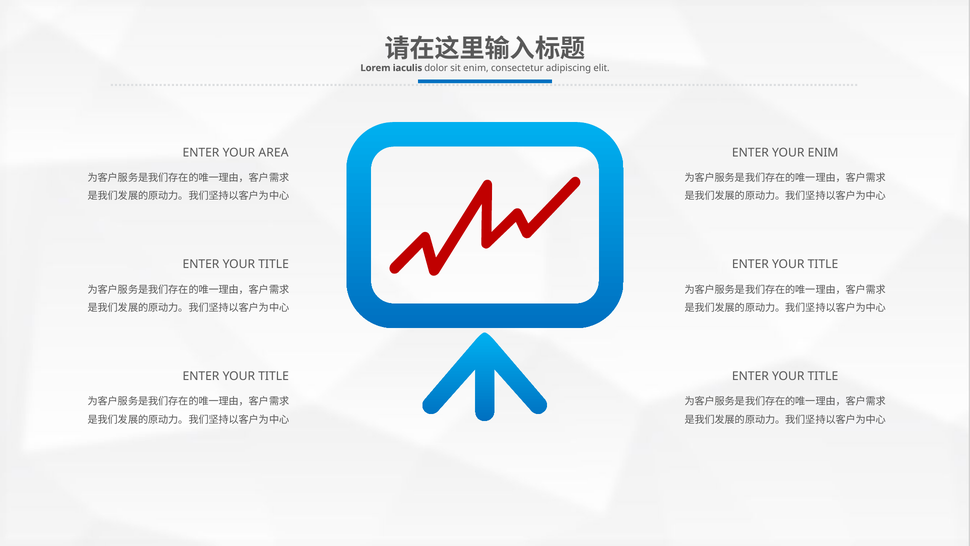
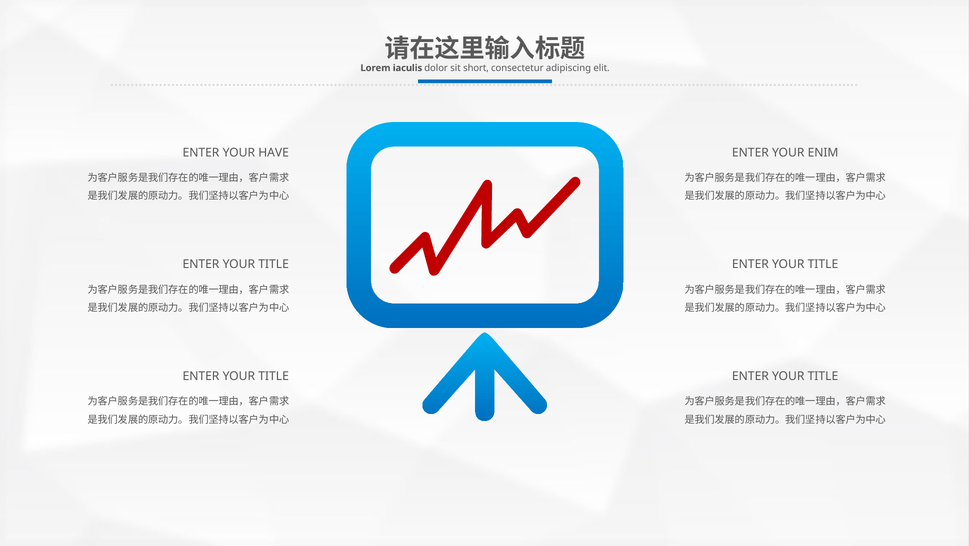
sit enim: enim -> short (476, 68)
AREA: AREA -> HAVE (274, 152)
